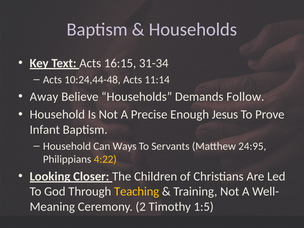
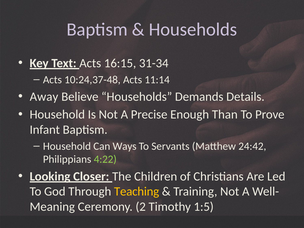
10:24,44-48: 10:24,44-48 -> 10:24,37-48 (92, 80)
Follow: Follow -> Details (245, 97)
Jesus: Jesus -> Than (225, 115)
24:95: 24:95 -> 24:42 (252, 146)
4:22 colour: yellow -> light green (105, 159)
